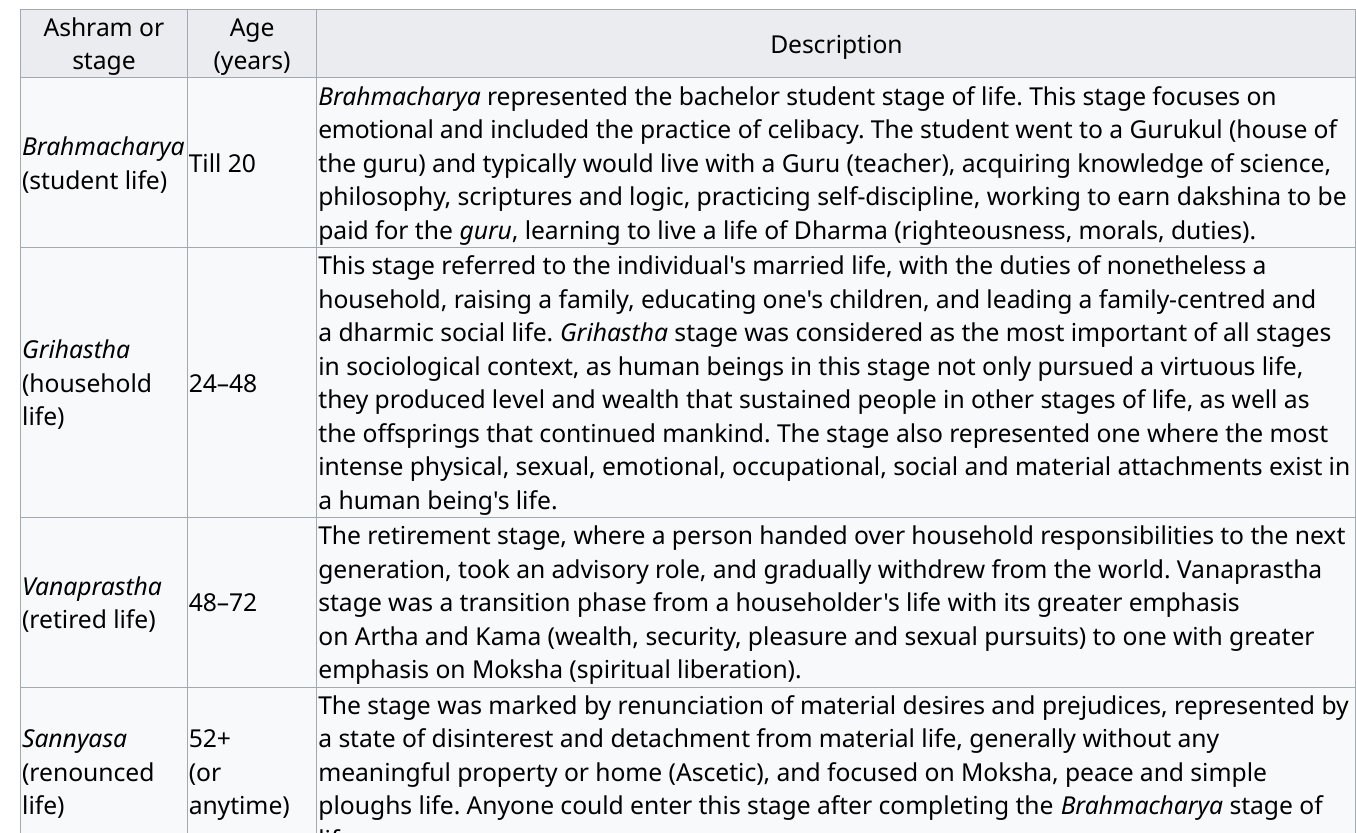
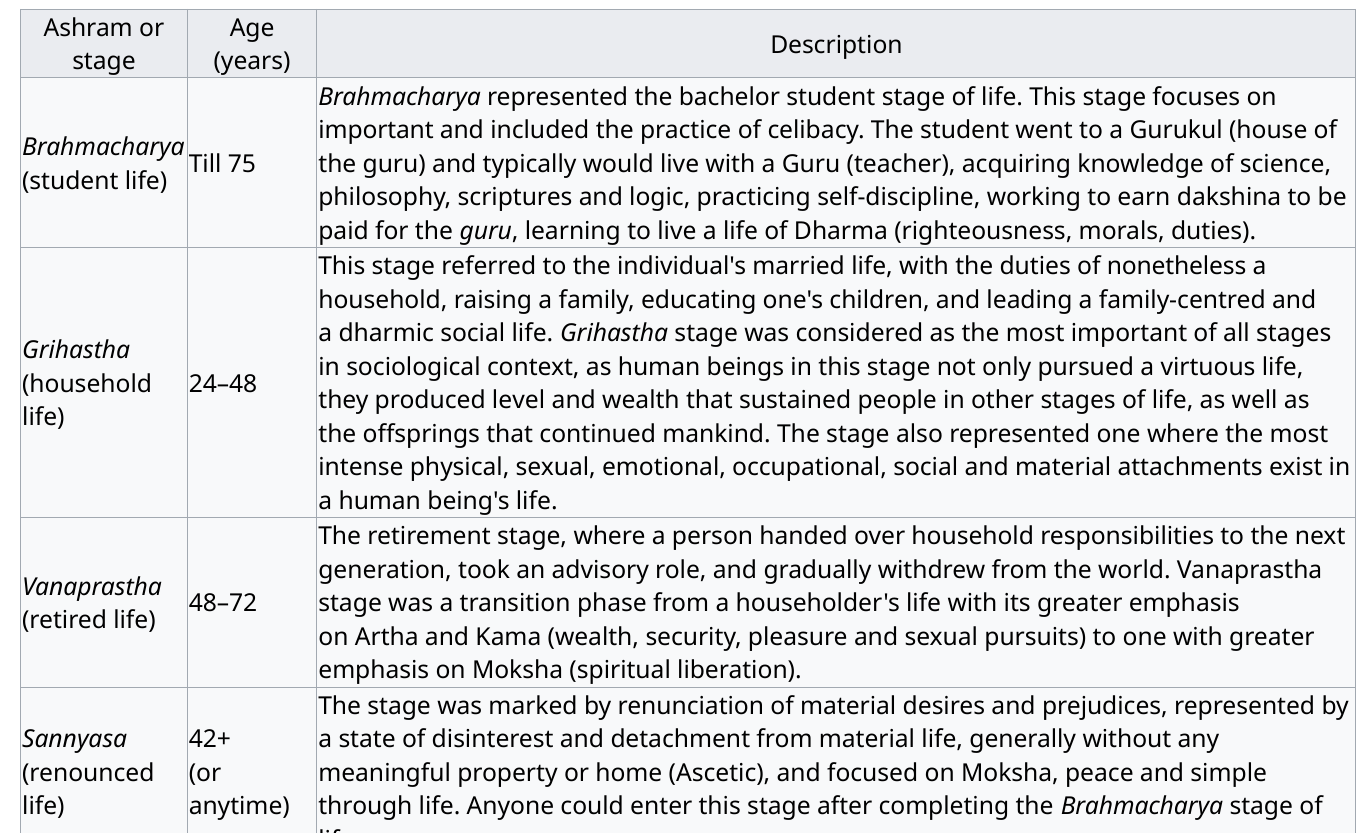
emotional: emotional -> important (376, 131)
20: 20 -> 75 (242, 164)
52+: 52+ -> 42+ (210, 740)
ploughs: ploughs -> through (365, 807)
